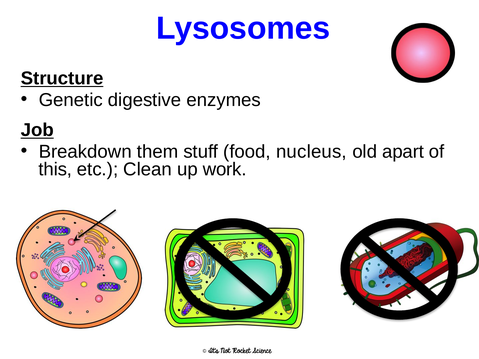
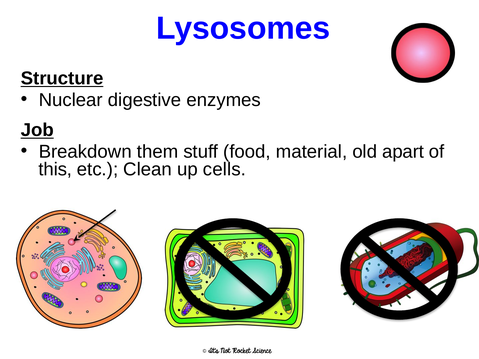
Genetic: Genetic -> Nuclear (71, 100)
nucleus: nucleus -> material (312, 152)
work: work -> cells (224, 170)
